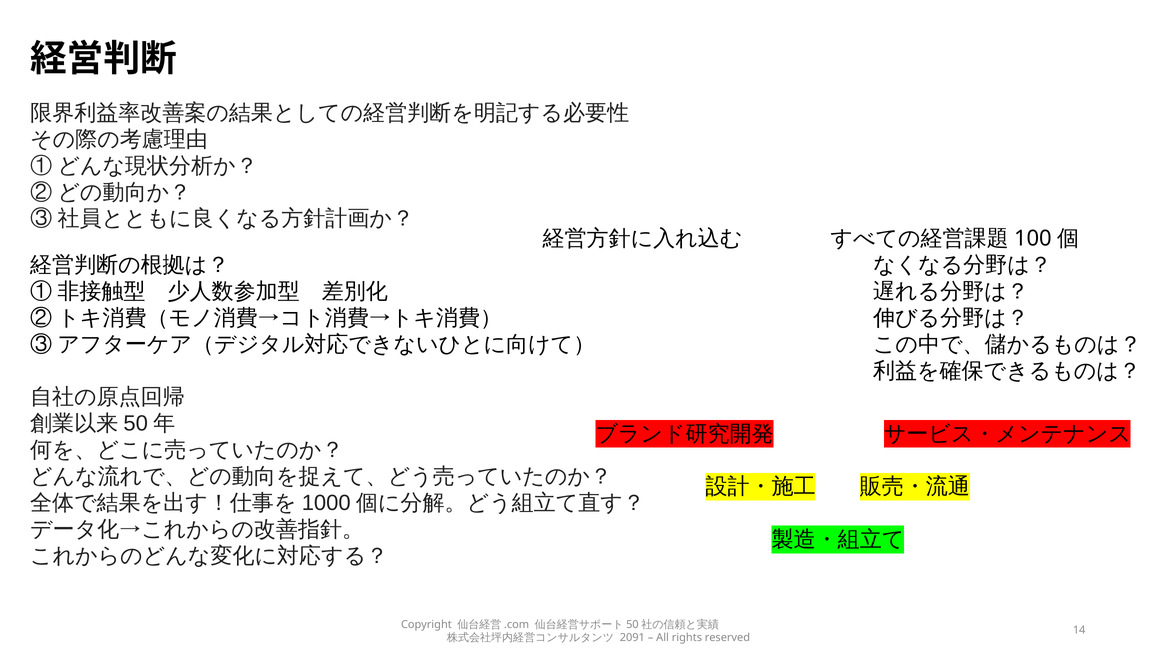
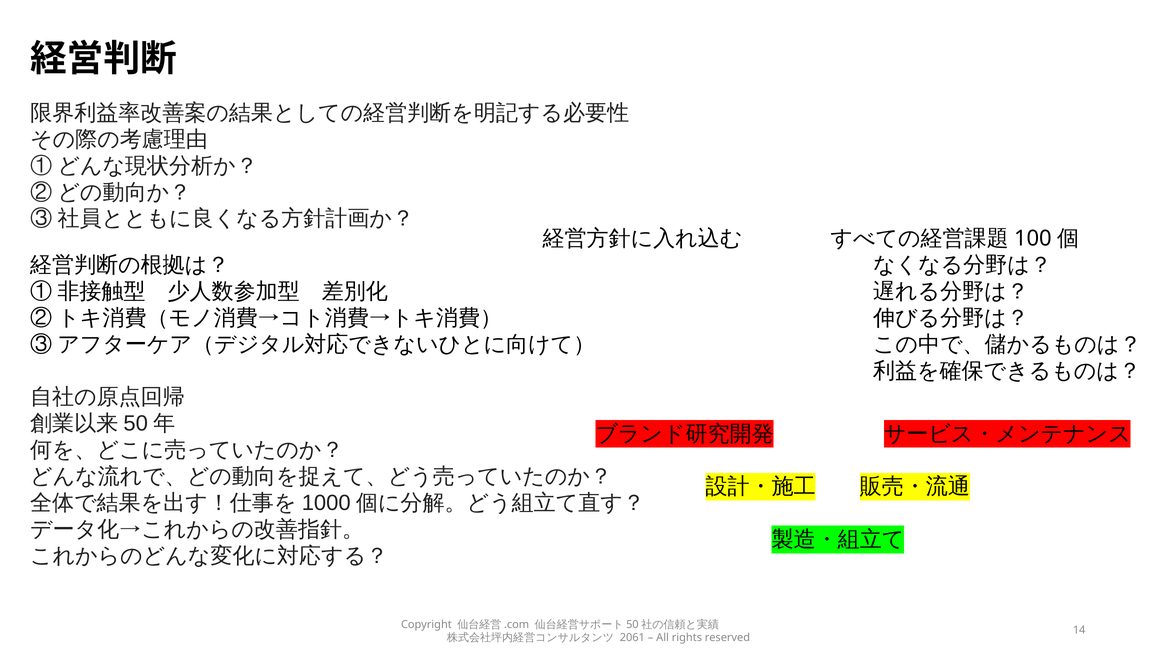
2091: 2091 -> 2061 (632, 638)
